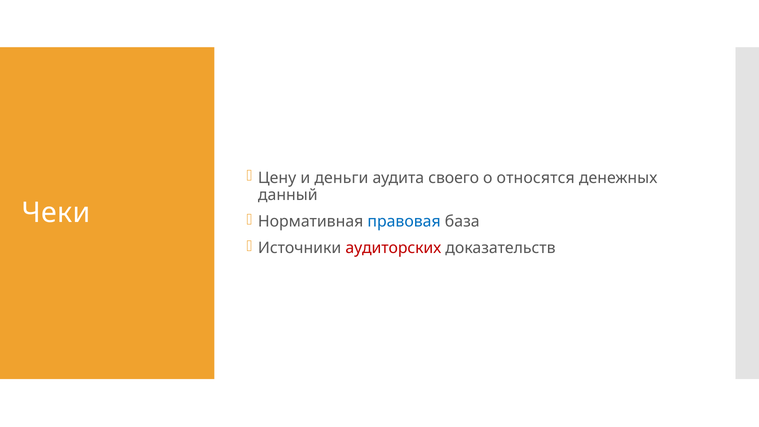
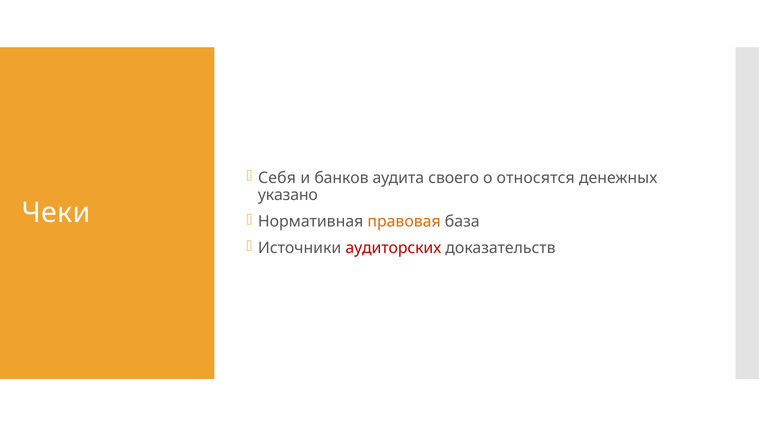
Цену: Цену -> Себя (277, 178)
деньги: деньги -> банков (341, 178)
данный: данный -> указано (288, 195)
правовая colour: blue -> orange (404, 222)
